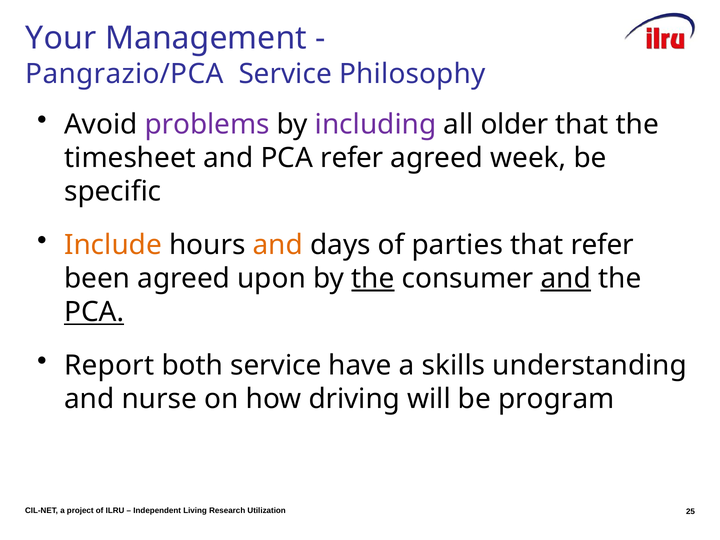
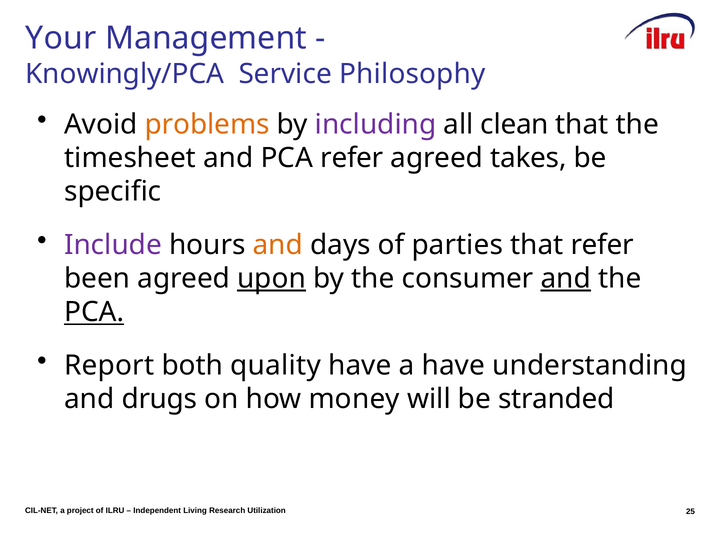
Pangrazio/PCA: Pangrazio/PCA -> Knowingly/PCA (125, 74)
problems colour: purple -> orange (207, 124)
older: older -> clean (515, 124)
week: week -> takes (529, 158)
Include colour: orange -> purple (113, 245)
upon underline: none -> present (272, 278)
the underline: present -> none (373, 278)
both service: service -> quality (276, 365)
a skills: skills -> have (453, 365)
nurse: nurse -> drugs (159, 399)
driving: driving -> money (354, 399)
program: program -> stranded (556, 399)
